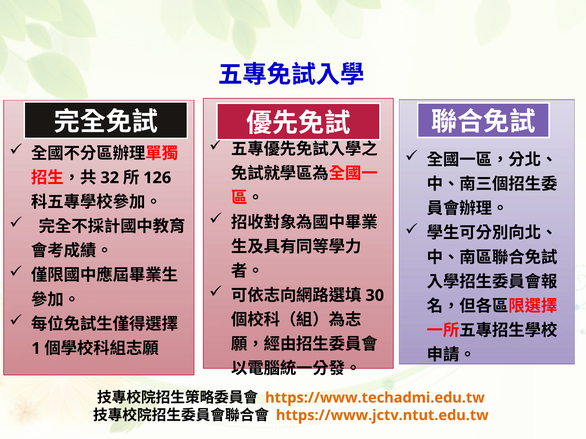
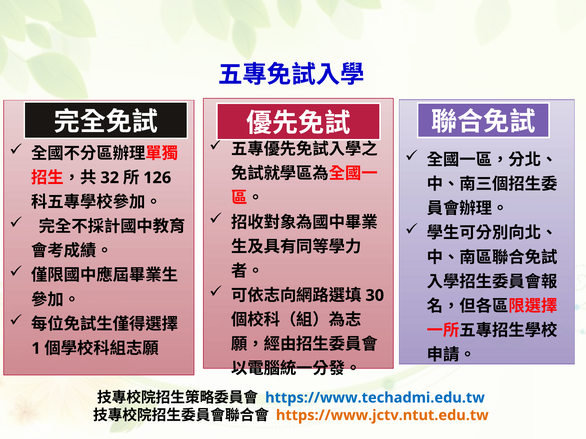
https://www.techadmi.edu.tw colour: orange -> blue (375, 398)
